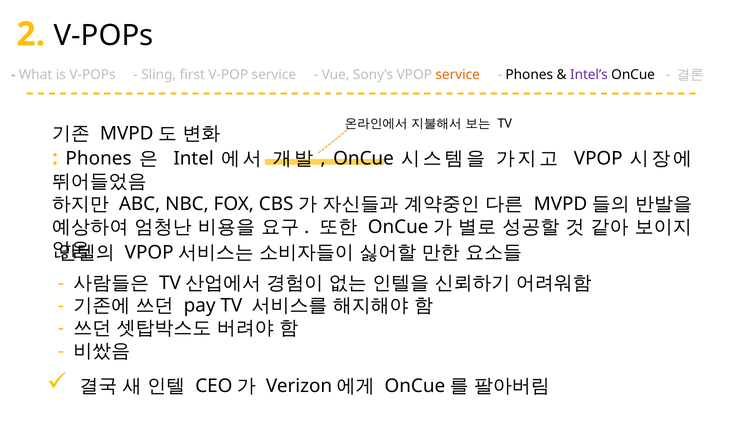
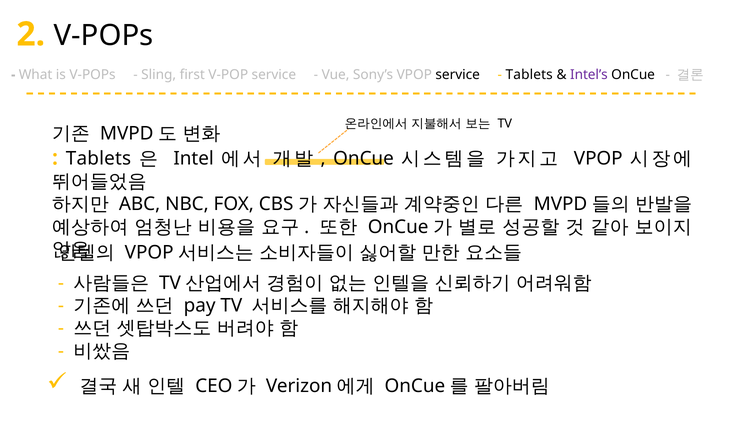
service colour: orange -> black (458, 75)
Phones: Phones -> Tablets (529, 75)
Phones: Phones -> Tablets (98, 159)
